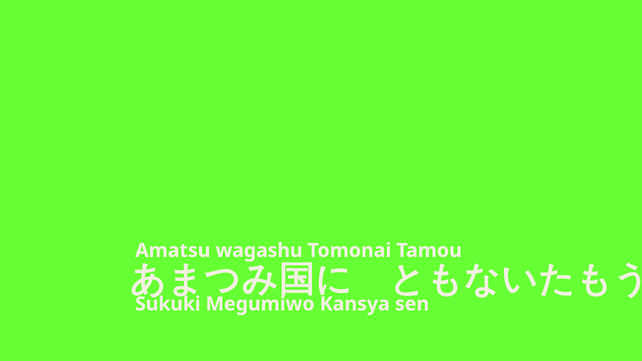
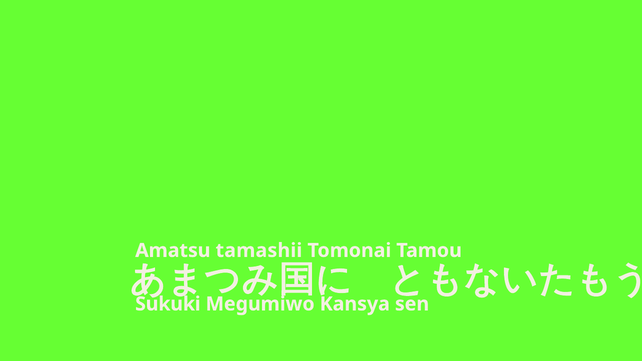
wagashu: wagashu -> tamashii (259, 251)
